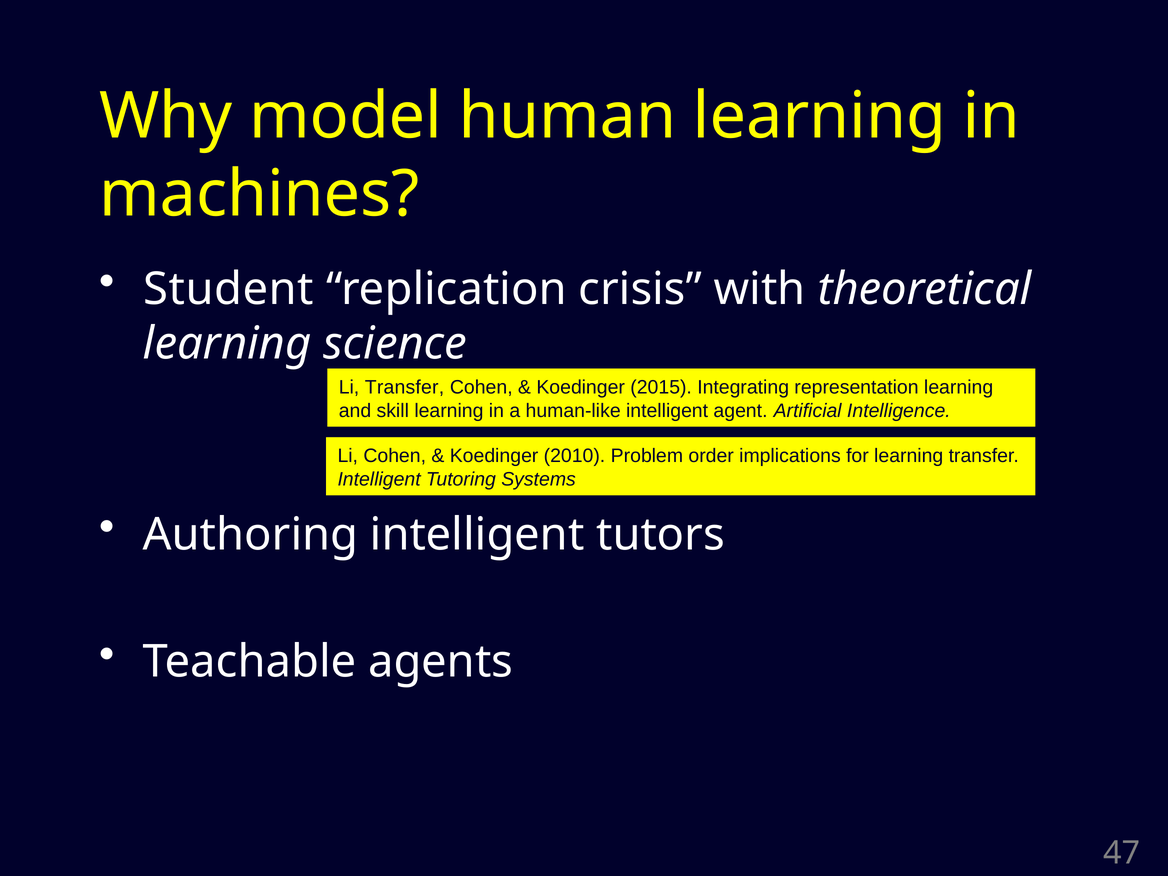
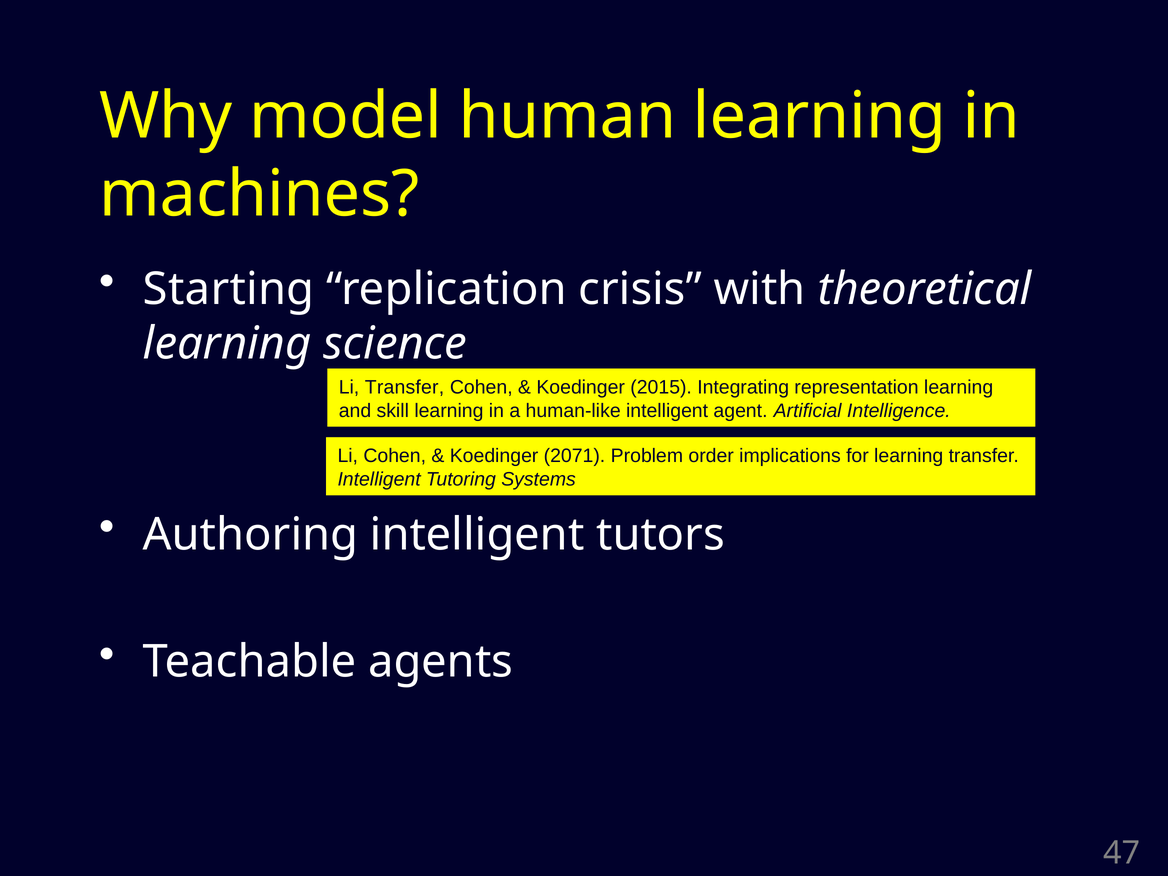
Student: Student -> Starting (229, 289)
2010: 2010 -> 2071 (574, 456)
